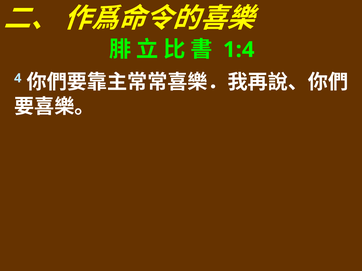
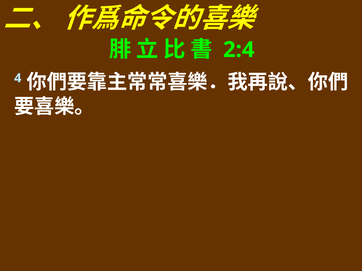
1:4: 1:4 -> 2:4 (239, 50)
